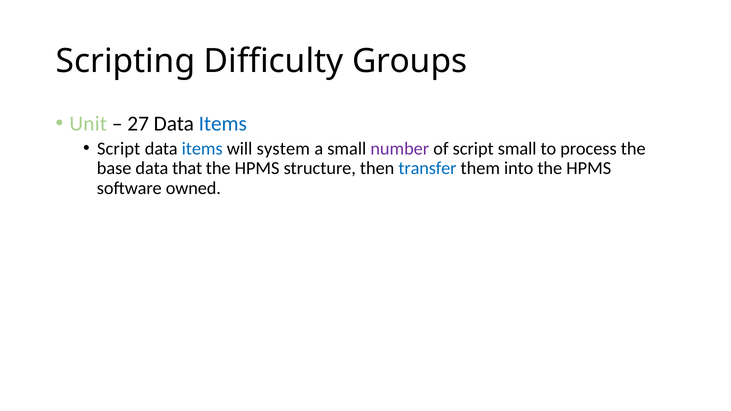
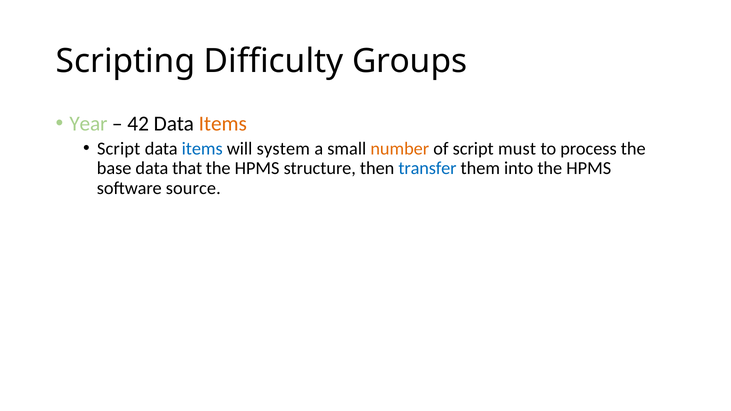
Unit: Unit -> Year (88, 124)
27: 27 -> 42 (138, 124)
Items colour: blue -> orange (223, 124)
number colour: purple -> orange (400, 149)
script small: small -> must (517, 149)
owned: owned -> source (193, 188)
